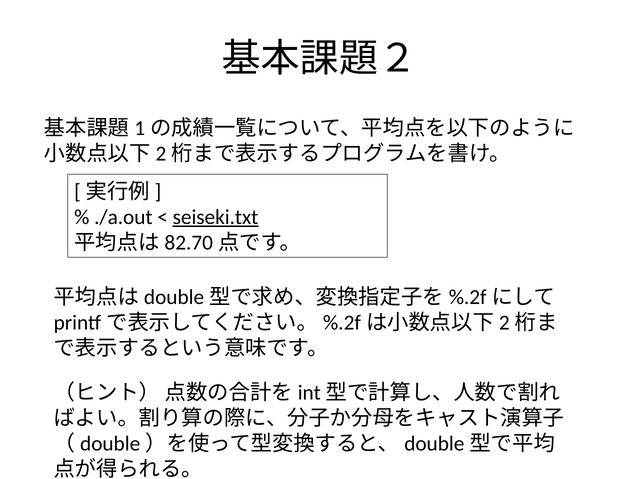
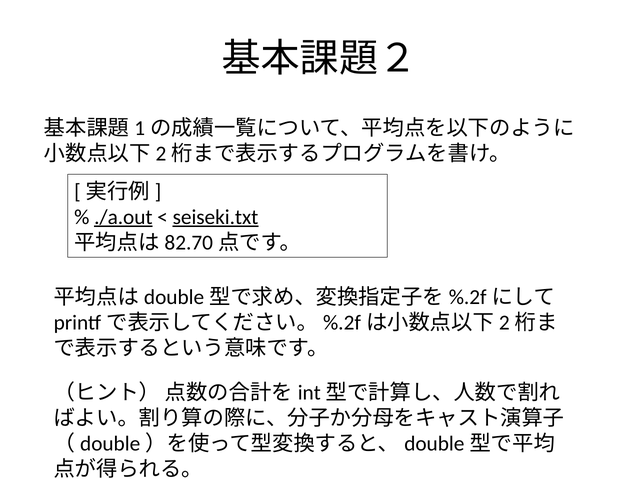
./a.out underline: none -> present (123, 217)
